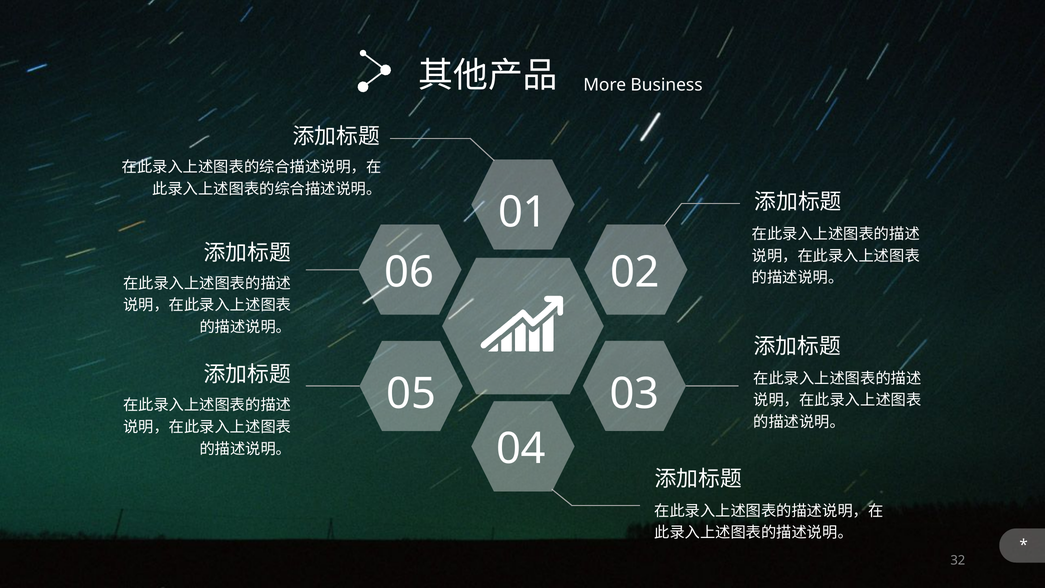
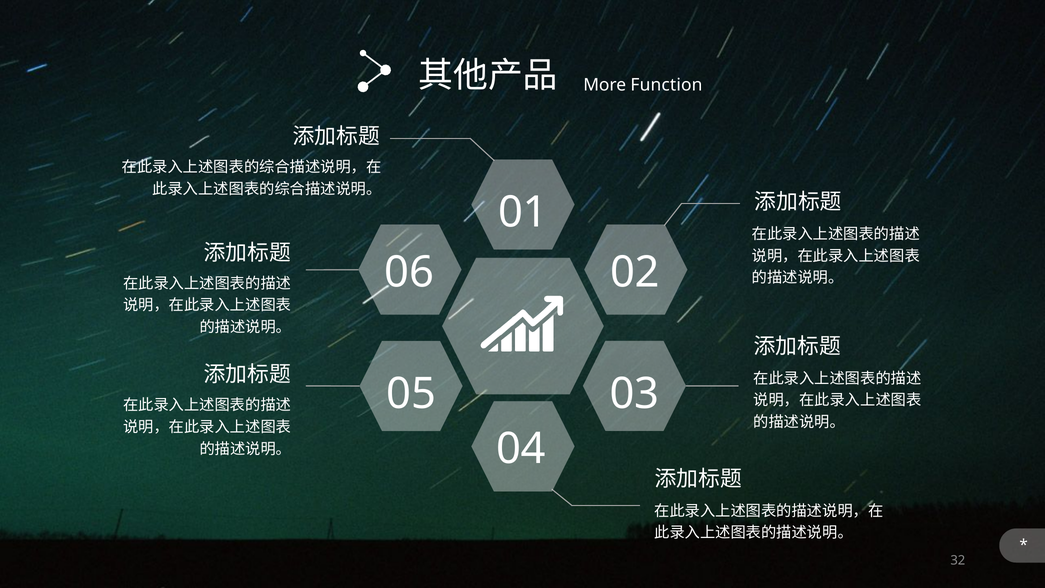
Business: Business -> Function (666, 85)
